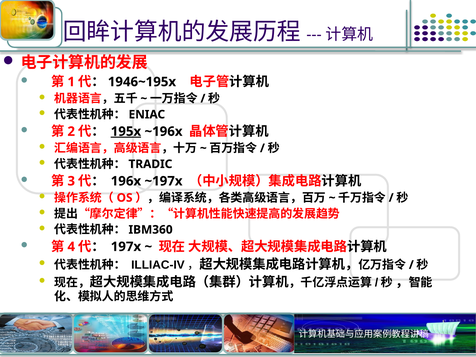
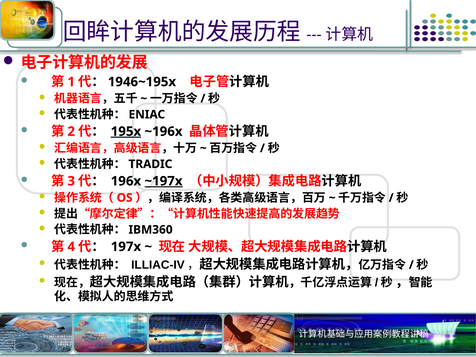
~197x underline: none -> present (164, 181)
